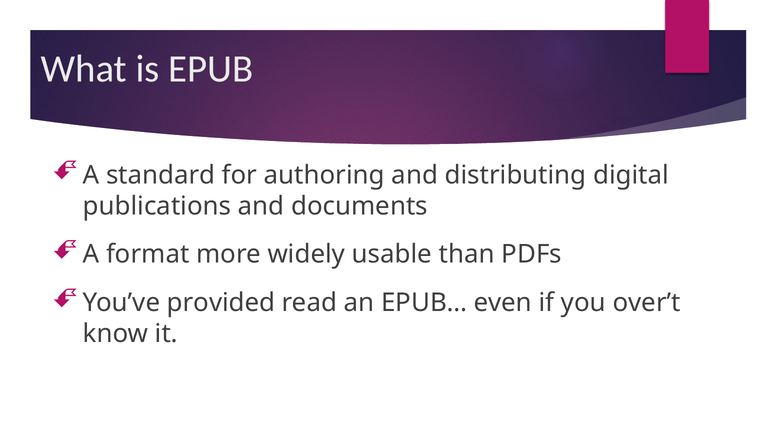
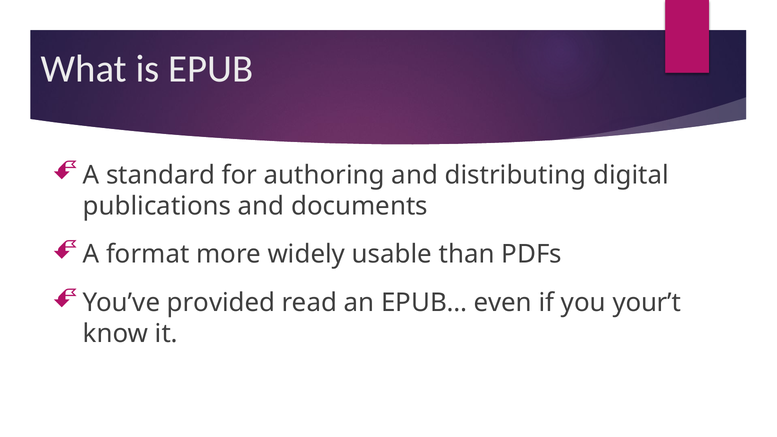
over’t: over’t -> your’t (647, 303)
